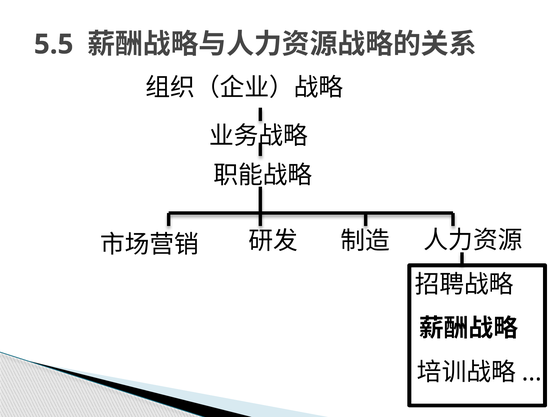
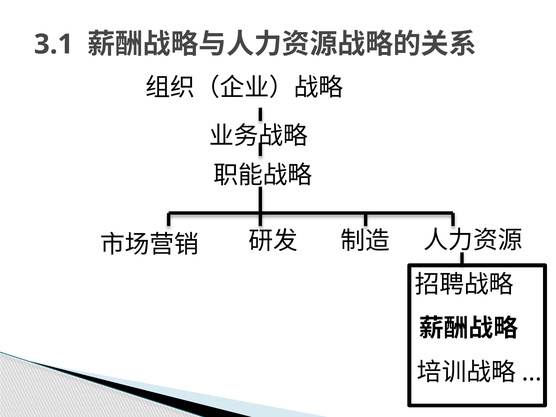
5.5: 5.5 -> 3.1 (54, 44)
